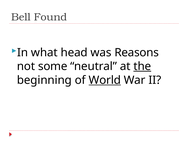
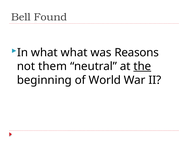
what head: head -> what (74, 53)
some: some -> them (53, 66)
World underline: present -> none (105, 80)
